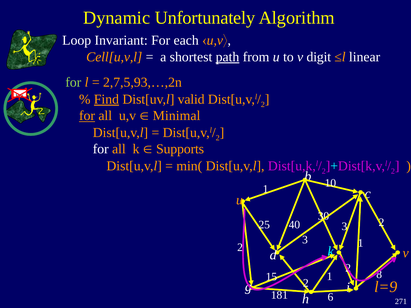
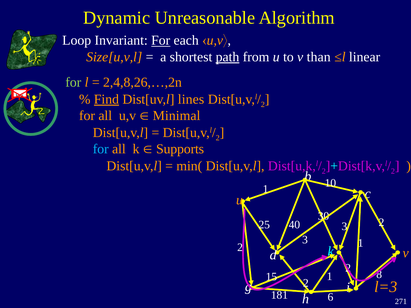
Unfortunately: Unfortunately -> Unreasonable (205, 18)
For underline: none -> present (161, 40)
Cell[u,v,l: Cell[u,v,l -> Size[u,v,l (114, 57)
digit: digit -> than (319, 57)
2,7,5,93,…,2n: 2,7,5,93,…,2n -> 2,4,8,26,…,2n (142, 82)
valid: valid -> lines (191, 99)
for underline: present -> none (87, 116)
for colour: white -> light blue (101, 149)
l=9: l=9 -> l=3 (386, 287)
